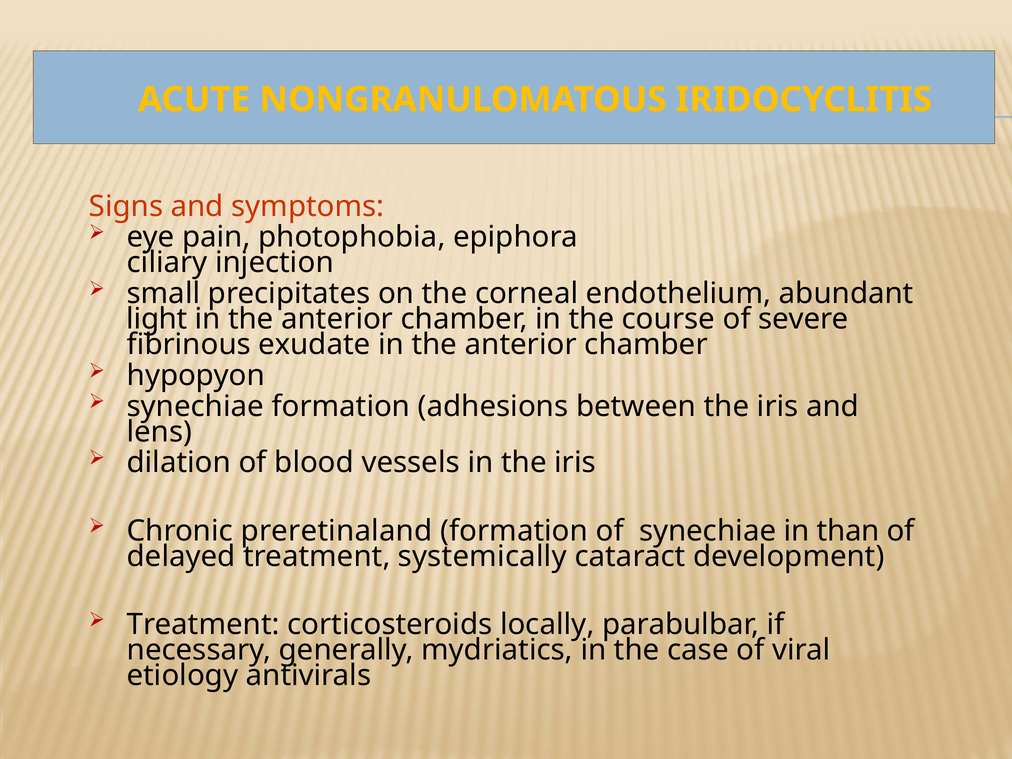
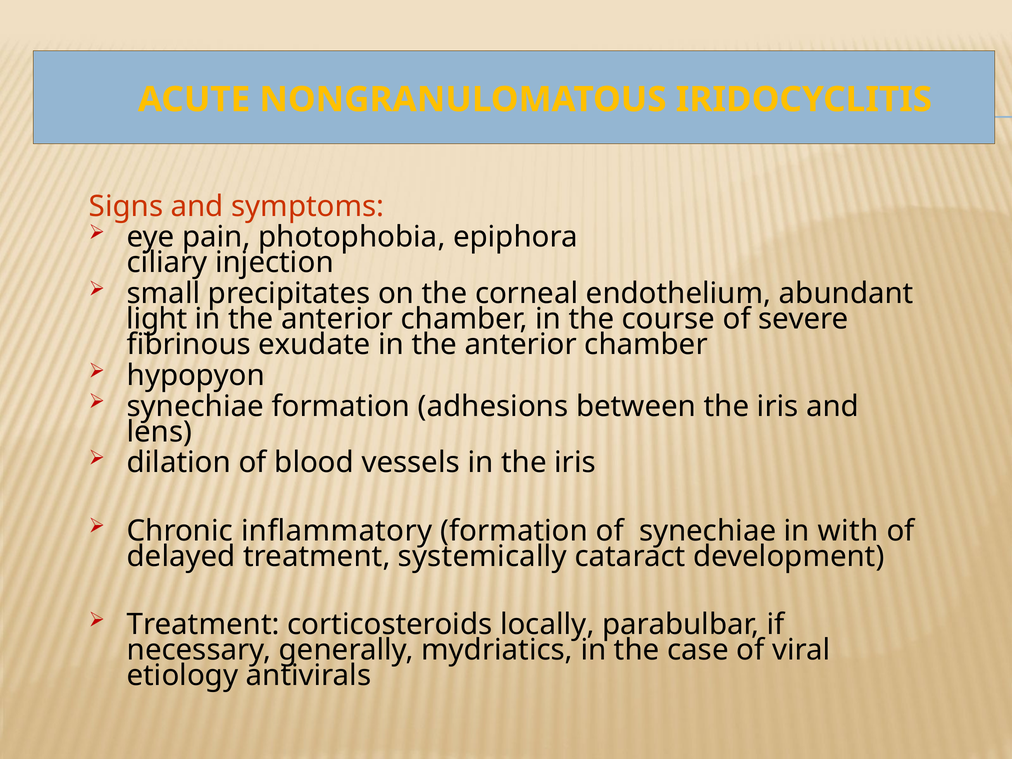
preretinaland: preretinaland -> inflammatory (337, 531)
than: than -> with (848, 531)
